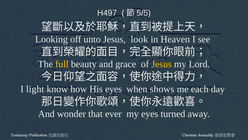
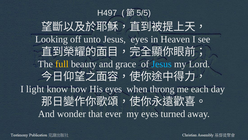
Jesus look: look -> eyes (139, 39)
Jesus colour: yellow -> light blue (162, 64)
shows: shows -> throng (162, 89)
